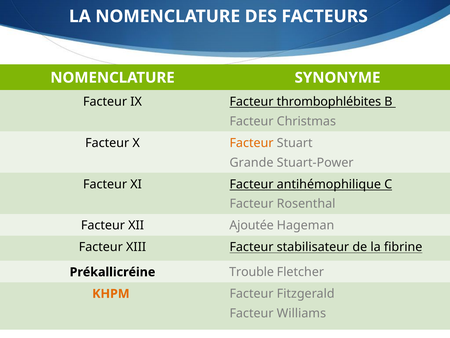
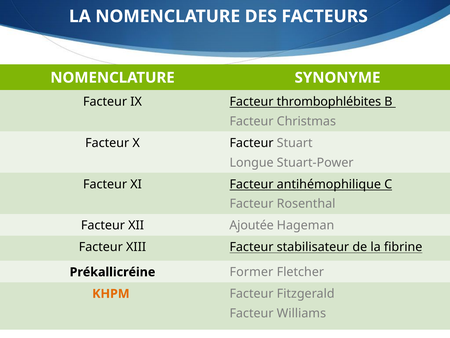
Facteur colour: orange -> black (252, 143)
Grande: Grande -> Longue (252, 162)
Trouble: Trouble -> Former (251, 272)
